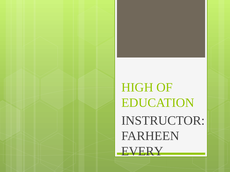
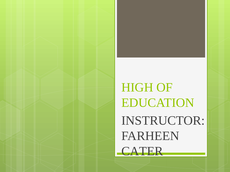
EVERY: EVERY -> CATER (142, 152)
